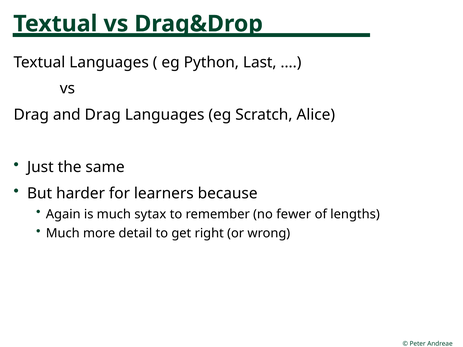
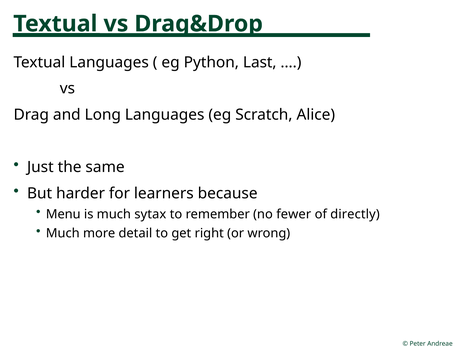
and Drag: Drag -> Long (103, 115)
Again: Again -> Menu (63, 214)
lengths: lengths -> directly (355, 214)
